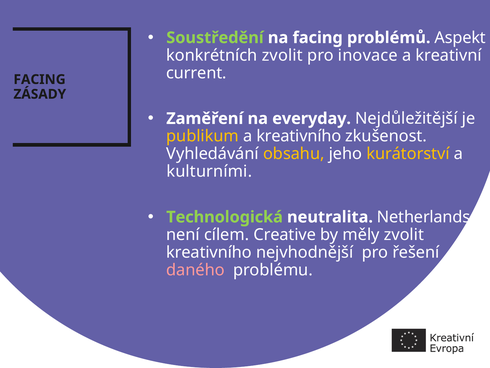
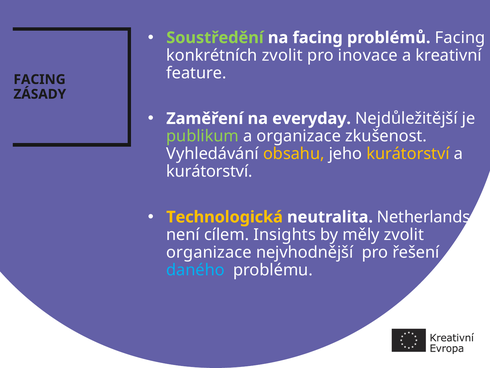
problémů Aspekt: Aspekt -> Facing (460, 38)
current: current -> feature (196, 73)
publikum colour: yellow -> light green (203, 136)
a kreativního: kreativního -> organizace (299, 136)
kulturními: kulturními -> kurátorství (209, 171)
Technologická colour: light green -> yellow (225, 217)
Creative: Creative -> Insights (285, 234)
kreativního: kreativního -> organizace (209, 252)
daného colour: pink -> light blue (195, 270)
